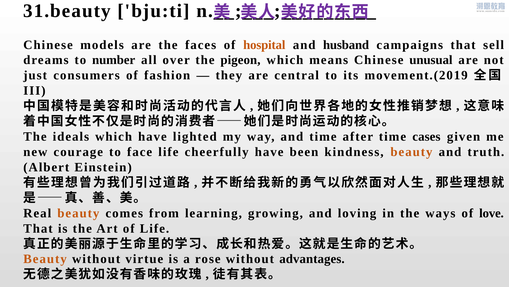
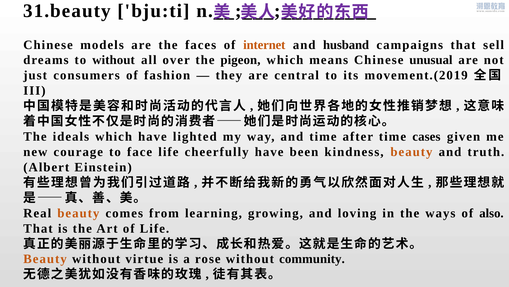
hospital: hospital -> internet (264, 45)
to number: number -> without (114, 60)
love: love -> also (491, 213)
advantages: advantages -> community (312, 258)
